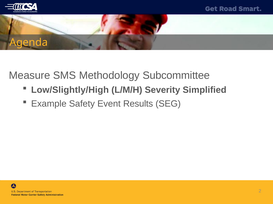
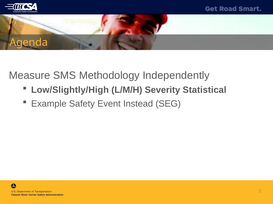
Subcommittee: Subcommittee -> Independently (176, 76)
Simplified: Simplified -> Statistical (205, 90)
Results: Results -> Instead (138, 104)
